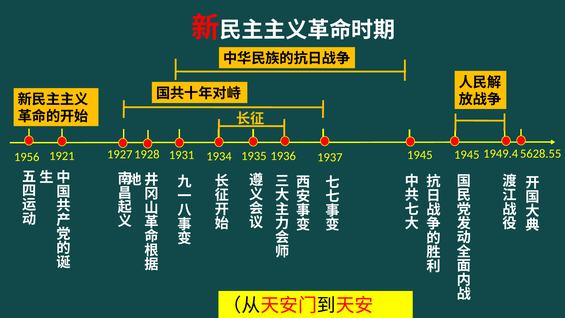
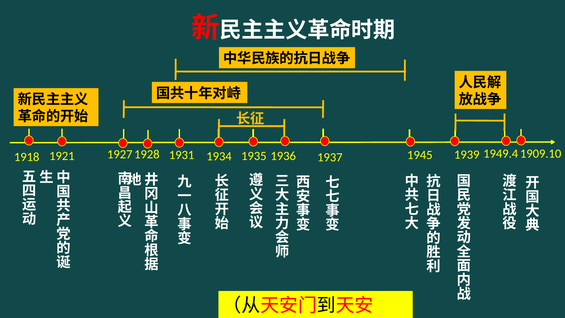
5628.55: 5628.55 -> 1909.10 (541, 153)
1956: 1956 -> 1918 (27, 157)
1937 1945: 1945 -> 1939 (467, 155)
